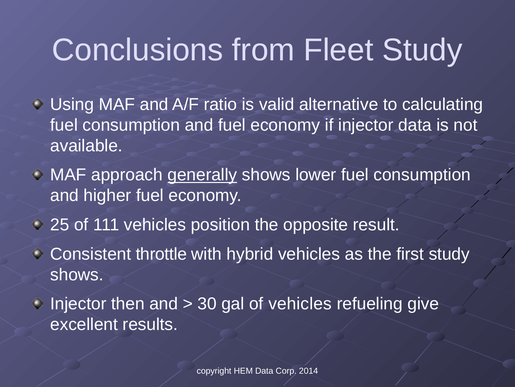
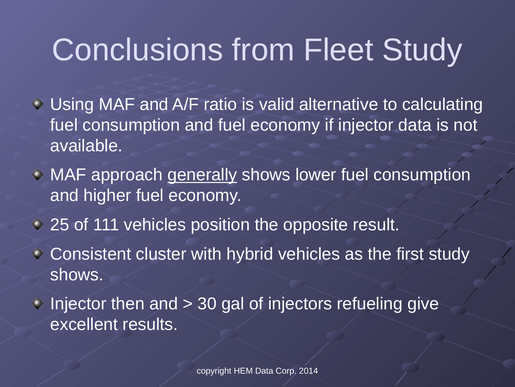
throttle: throttle -> cluster (161, 254)
of vehicles: vehicles -> injectors (300, 303)
